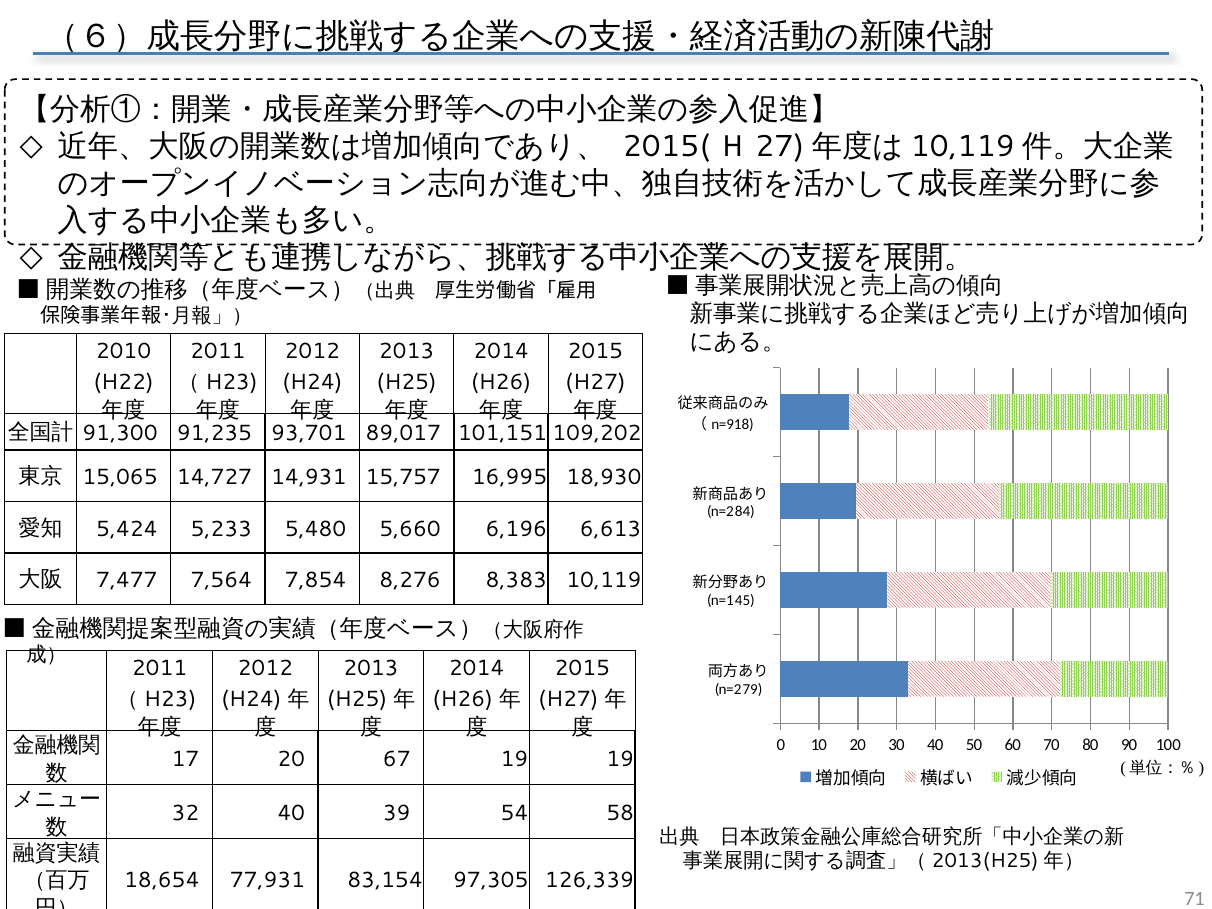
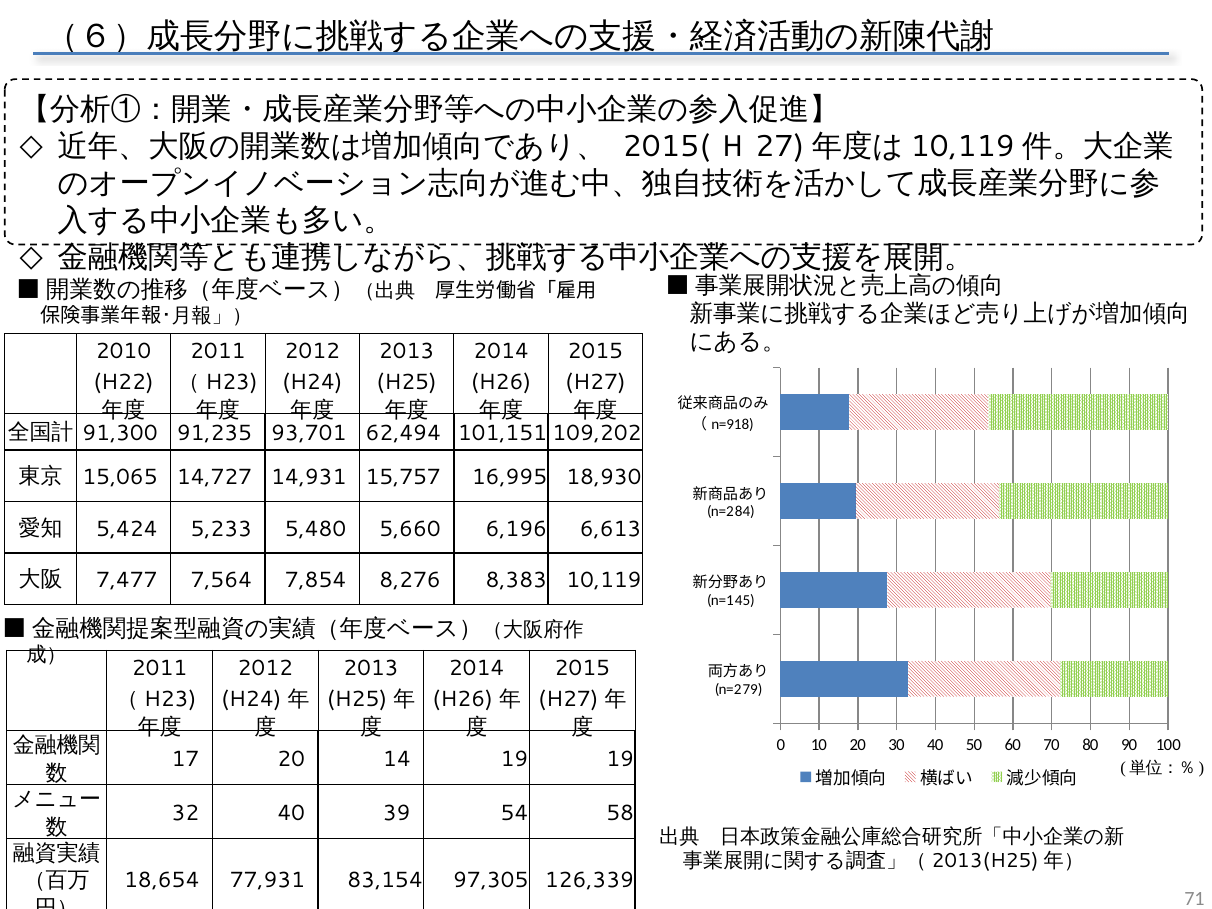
89,017: 89,017 -> 62,494 (403, 434)
67: 67 -> 14 (397, 759)
